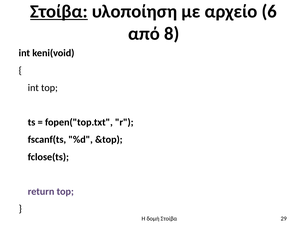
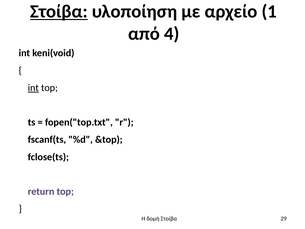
6: 6 -> 1 (269, 11)
8: 8 -> 4 (172, 34)
int underline: none -> present (33, 88)
